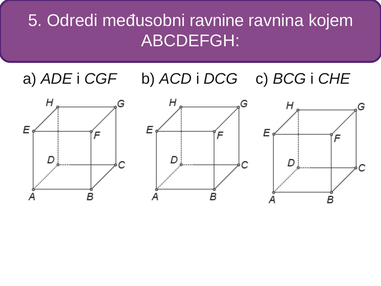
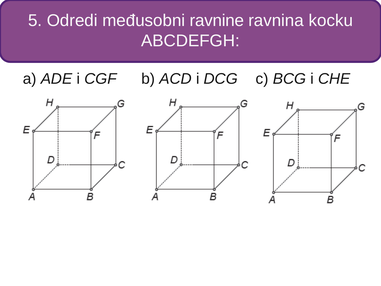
kojem: kojem -> kocku (331, 21)
